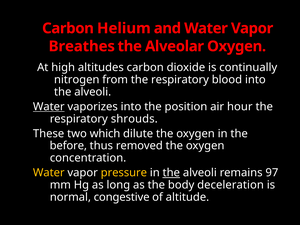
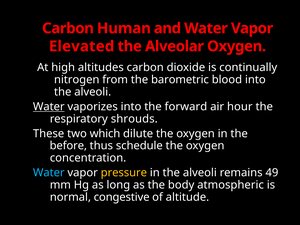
Helium: Helium -> Human (124, 28)
Breathes: Breathes -> Elevated (82, 46)
from the respiratory: respiratory -> barometric (180, 80)
position: position -> forward (186, 107)
removed: removed -> schedule (139, 146)
Water colour: yellow -> light blue (49, 173)
the underline: present -> none (171, 173)
97: 97 -> 49 (272, 173)
deceleration: deceleration -> atmospheric (231, 185)
